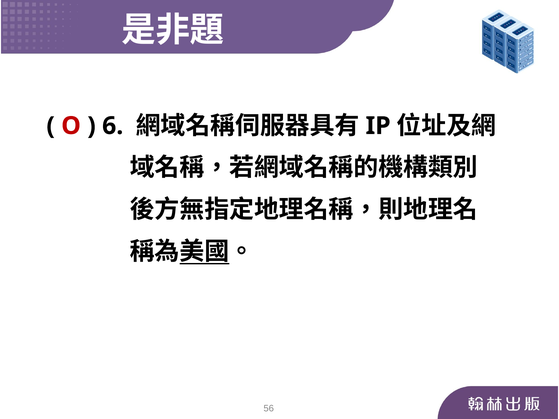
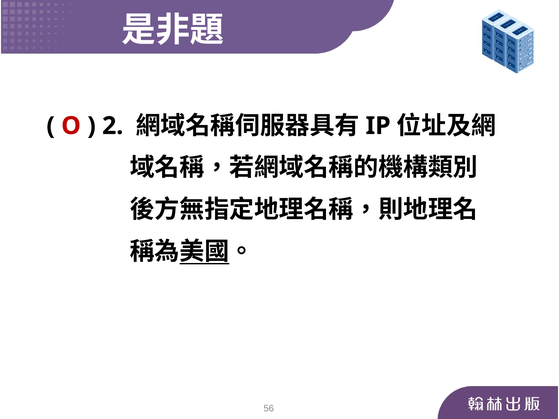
6: 6 -> 2 (113, 126)
